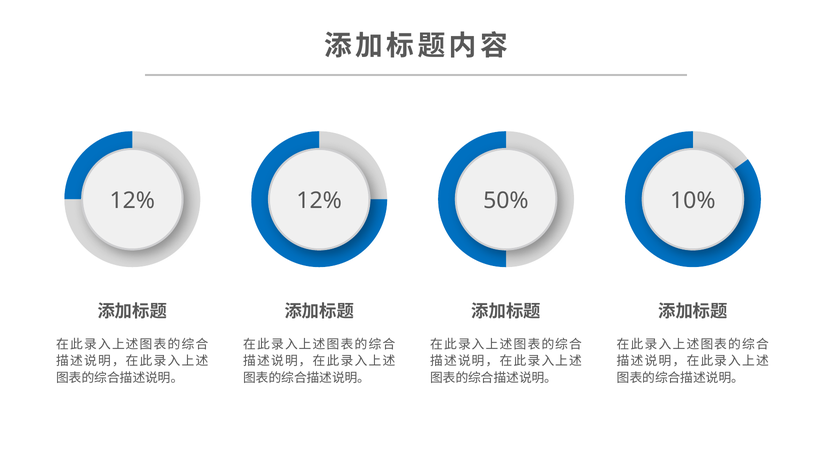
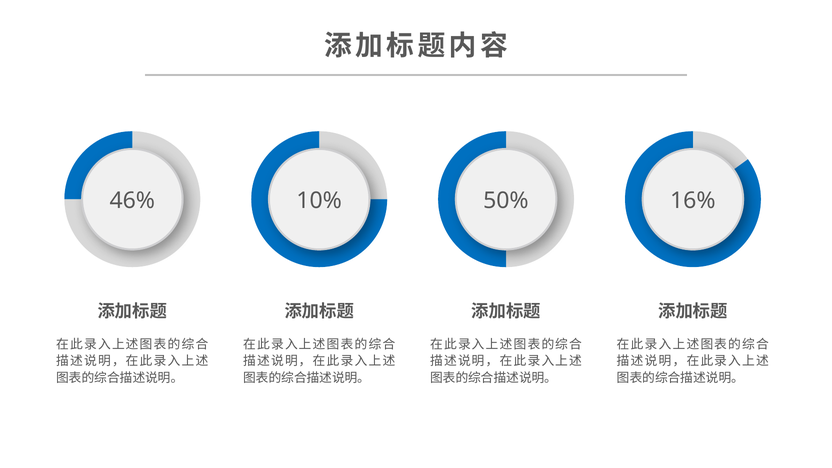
12%: 12% -> 46% (132, 201)
12%: 12% -> 10% (319, 201)
10%: 10% -> 16% (693, 201)
